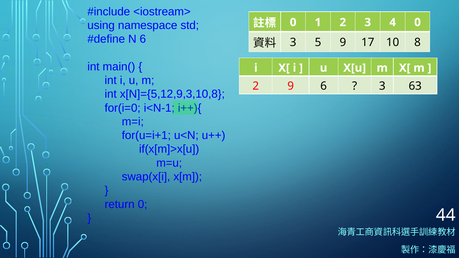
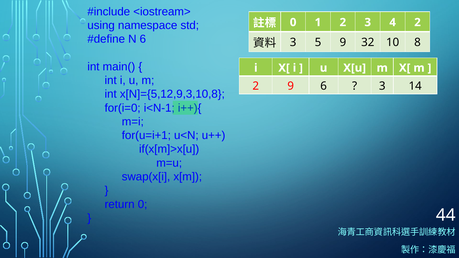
4 0: 0 -> 2 (418, 22)
17: 17 -> 32 (368, 42)
63: 63 -> 14 (415, 86)
